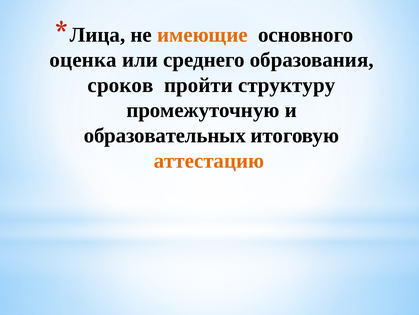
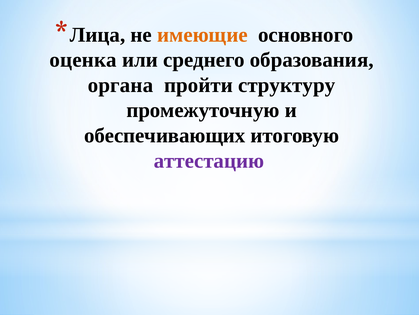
сроков: сроков -> органа (121, 85)
образовательных: образовательных -> обеспечивающих (165, 135)
аттестацию colour: orange -> purple (209, 160)
